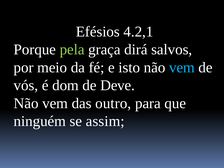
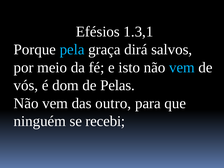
4.2,1: 4.2,1 -> 1.3,1 (138, 32)
pela colour: light green -> light blue (72, 50)
Deve: Deve -> Pelas (118, 85)
assim: assim -> recebi (105, 121)
